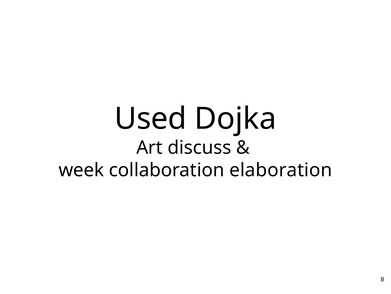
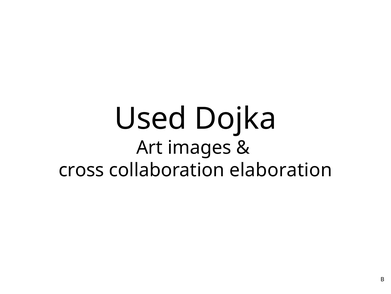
discuss: discuss -> images (199, 147)
week: week -> cross (81, 170)
